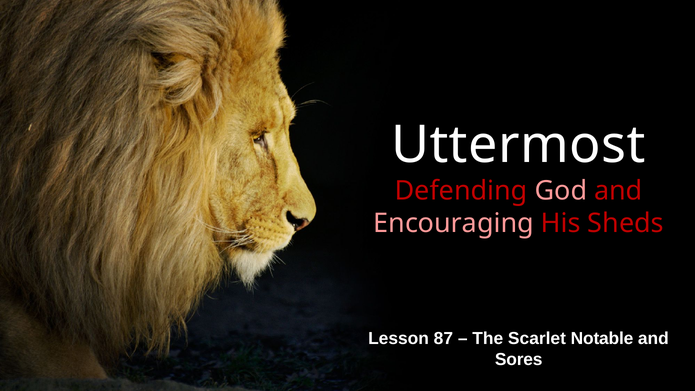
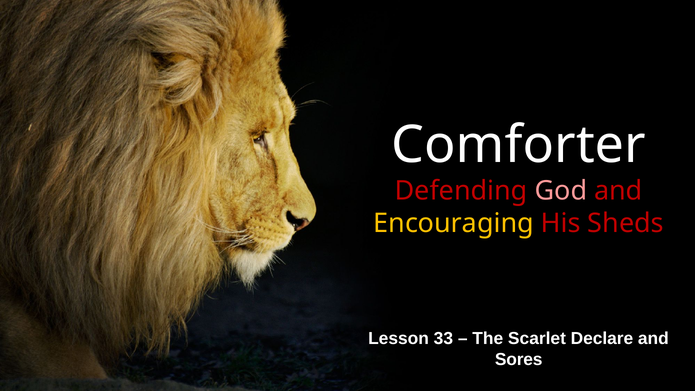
Uttermost: Uttermost -> Comforter (519, 145)
Encouraging colour: pink -> yellow (454, 223)
87: 87 -> 33 (443, 338)
Notable: Notable -> Declare (602, 338)
